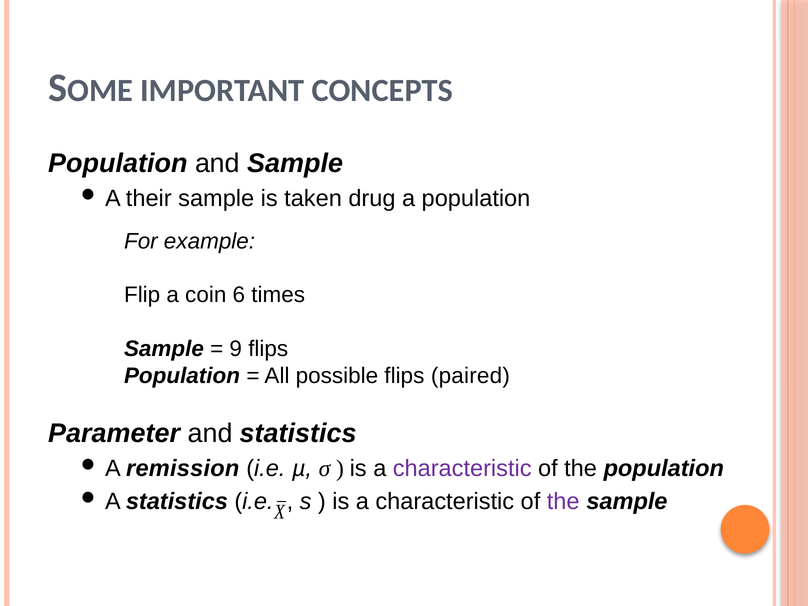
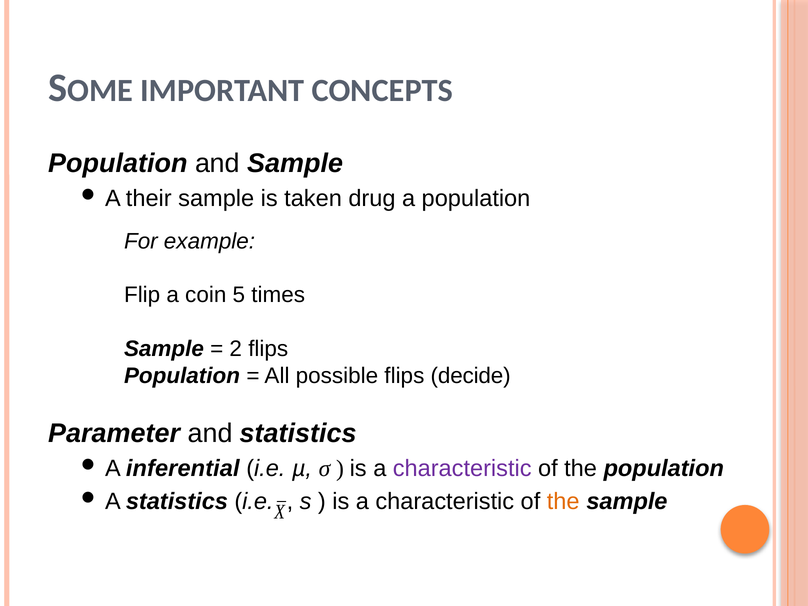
6: 6 -> 5 (239, 295)
9: 9 -> 2 (236, 349)
paired: paired -> decide (471, 376)
remission: remission -> inferential (183, 468)
the colour: purple -> orange (563, 501)
